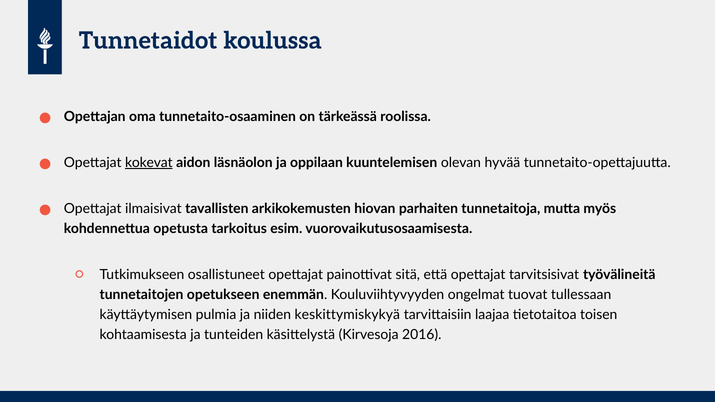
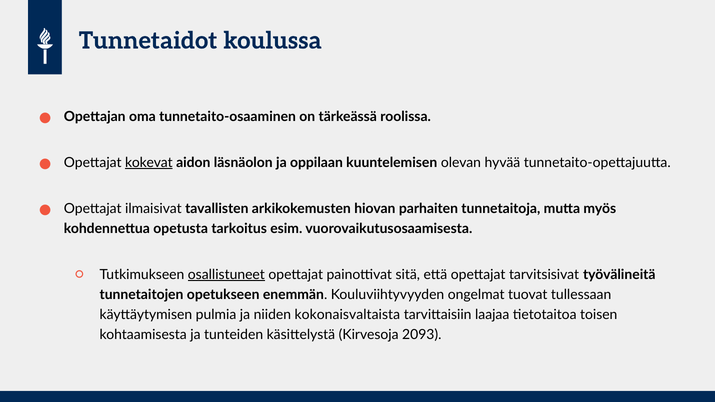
osallistuneet underline: none -> present (226, 275)
keskittymiskykyä: keskittymiskykyä -> kokonaisvaltaista (347, 315)
2016: 2016 -> 2093 (422, 335)
